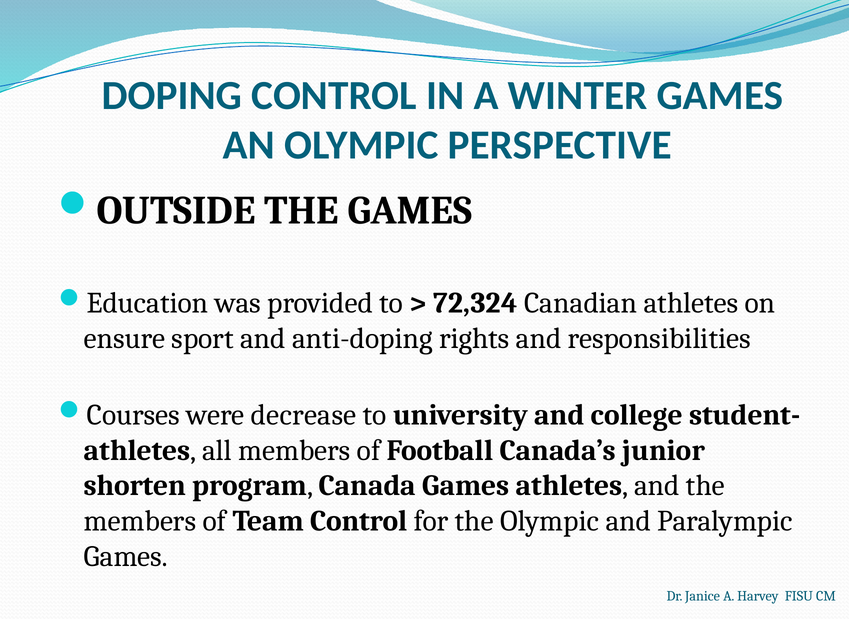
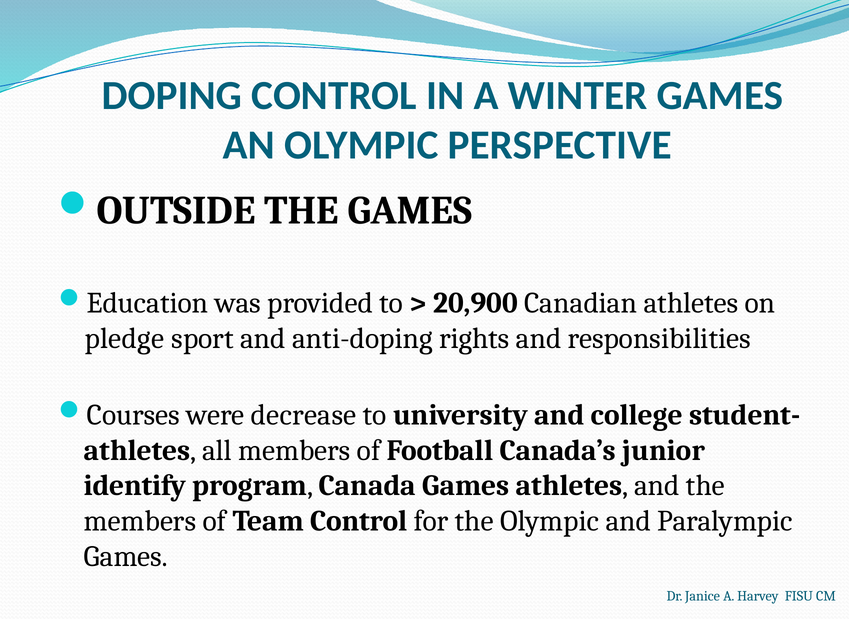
72,324: 72,324 -> 20,900 (476, 303)
ensure: ensure -> pledge (124, 338)
shorten: shorten -> identify (135, 485)
